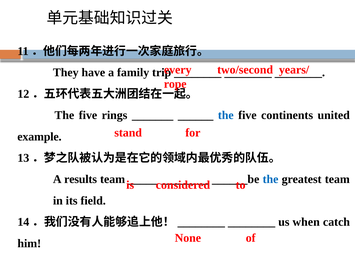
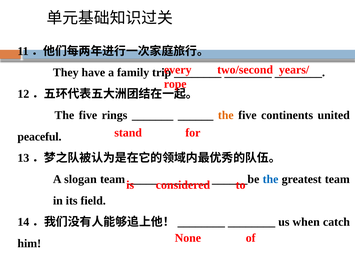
the colour: blue -> orange (226, 115)
example: example -> peaceful (39, 136)
results: results -> slogan (80, 179)
